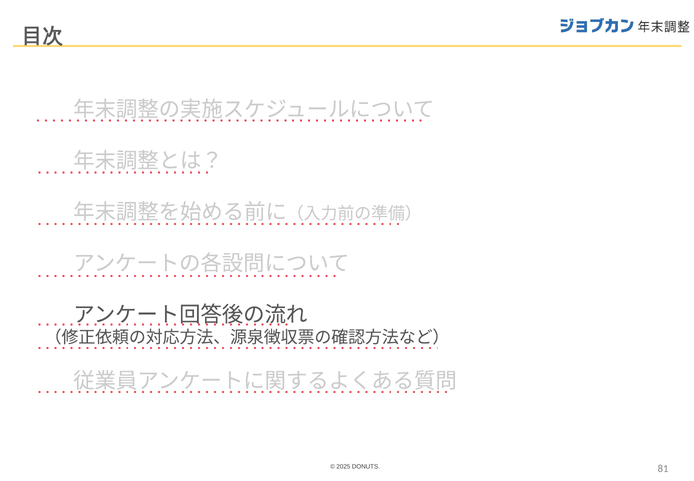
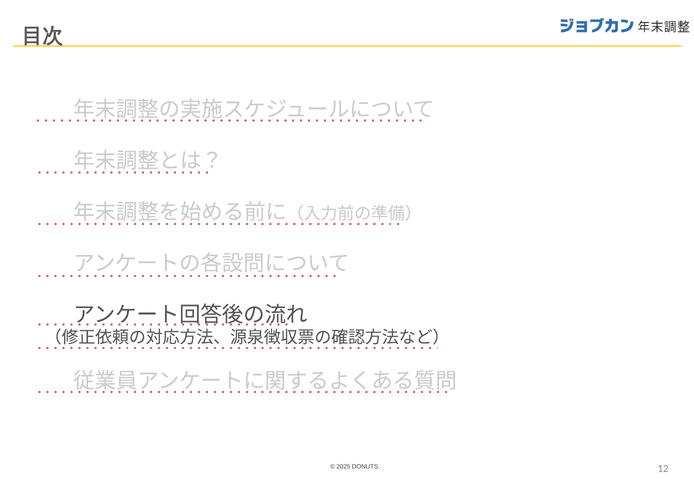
81: 81 -> 12 (663, 468)
